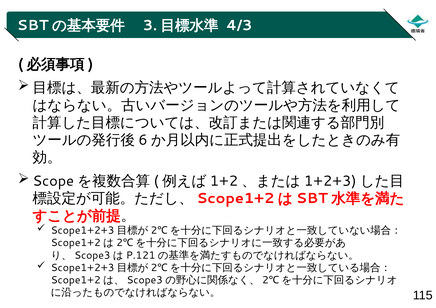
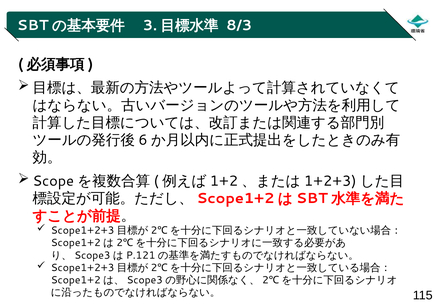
4/3: 4/3 -> 8/3 (239, 25)
